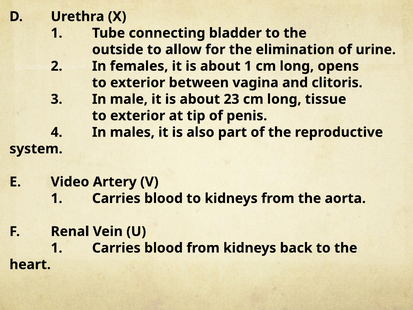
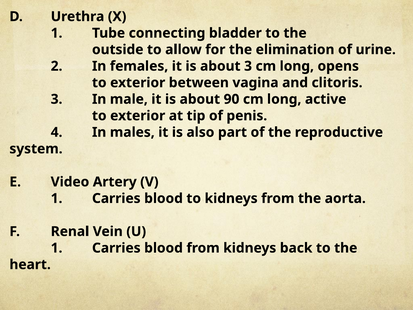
about 1: 1 -> 3 (248, 66)
23: 23 -> 90 (232, 99)
tissue: tissue -> active (326, 99)
